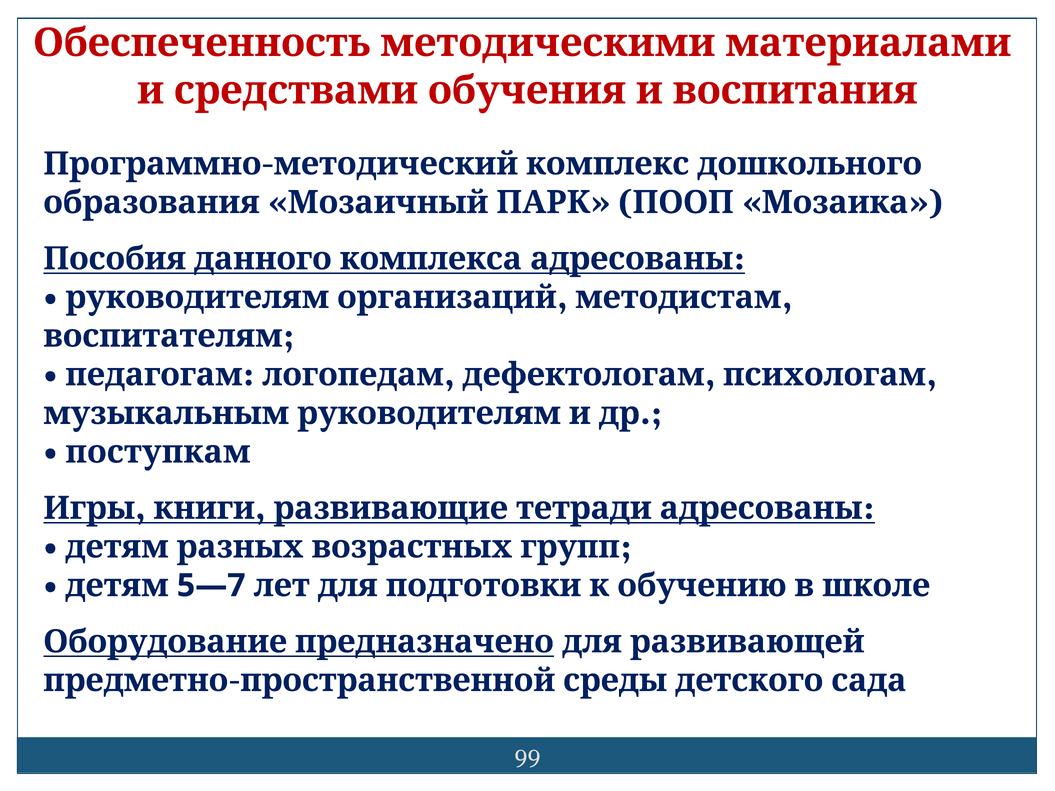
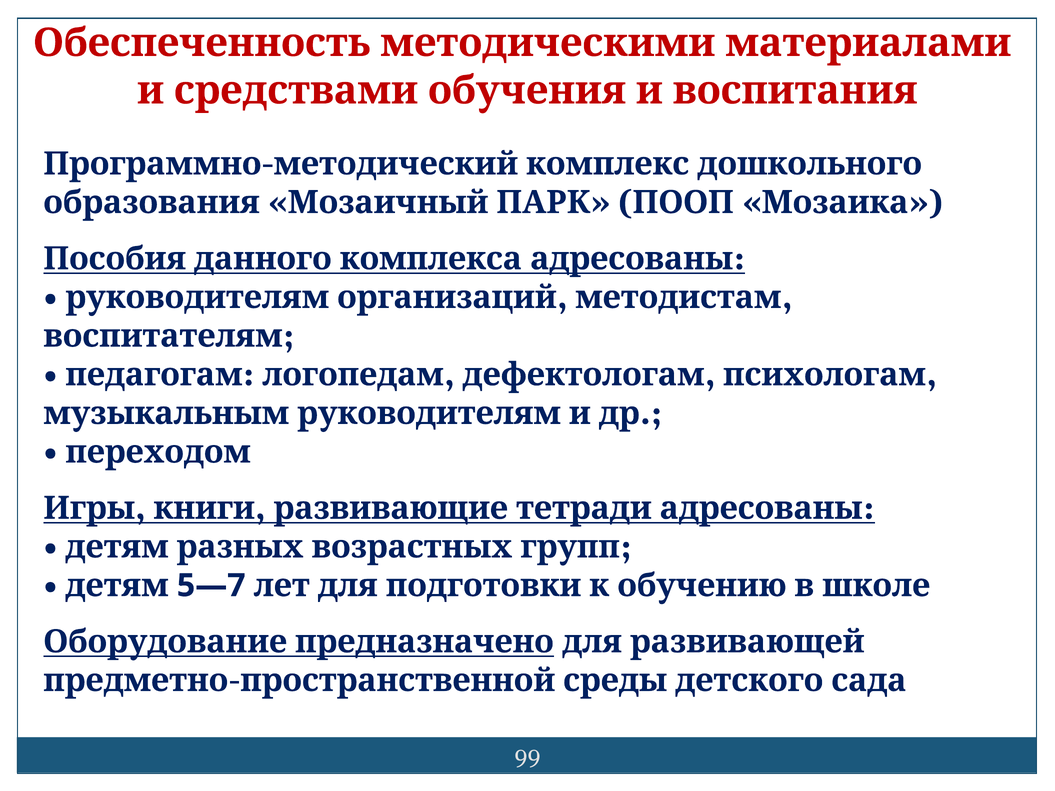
поступкам: поступкам -> переходом (158, 452)
